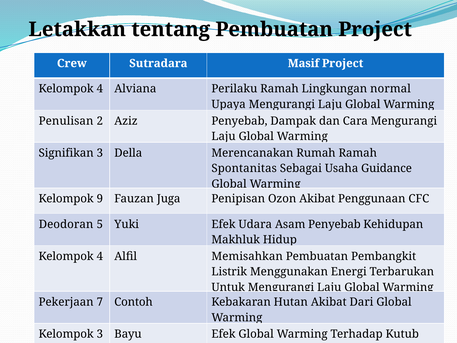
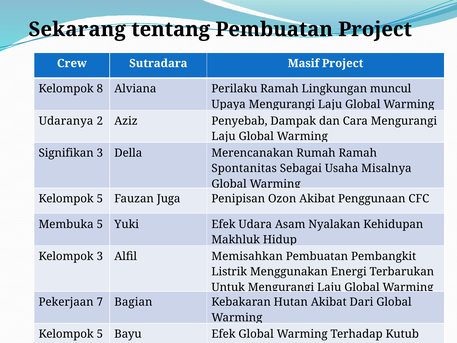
Letakkan: Letakkan -> Sekarang (77, 29)
4: 4 -> 8 (100, 89)
normal: normal -> muncul (391, 89)
Penulisan: Penulisan -> Udaranya (66, 121)
Guidance: Guidance -> Misalnya (386, 168)
9: 9 -> 5 (100, 199)
Deodoran: Deodoran -> Membuka (66, 224)
Asam Penyebab: Penyebab -> Nyalakan (334, 224)
4: 4 -> 3 (100, 256)
Contoh: Contoh -> Bagian (133, 302)
3: 3 -> 5 (100, 334)
